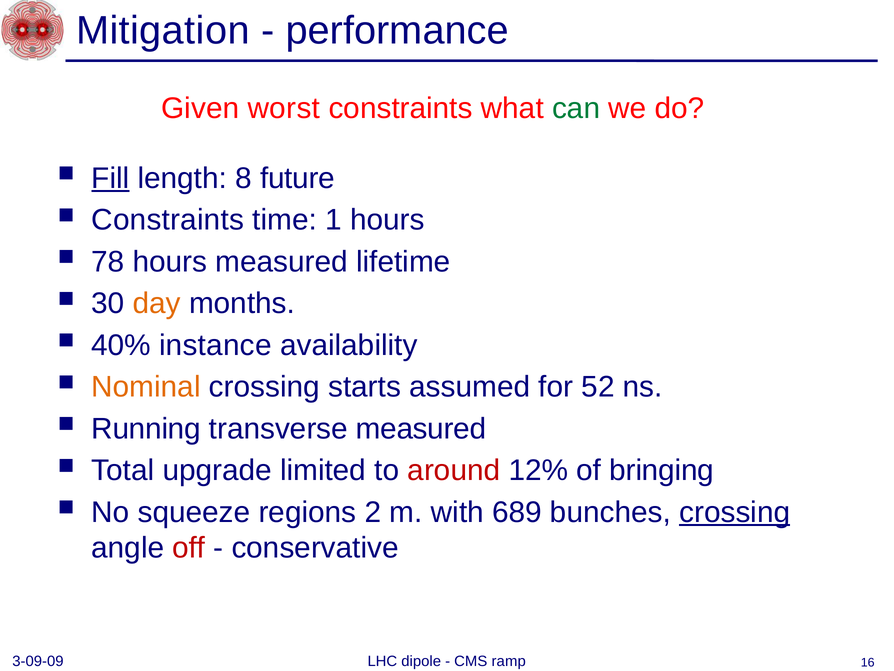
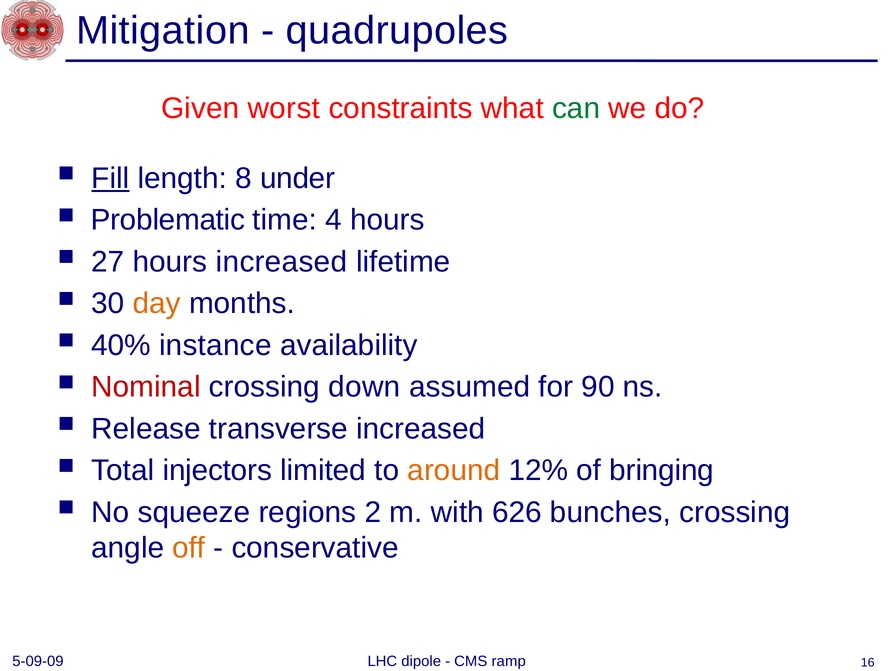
performance: performance -> quadrupoles (397, 31)
future: future -> under (298, 178)
Constraints: Constraints -> Problematic (168, 220)
1: 1 -> 4 (334, 220)
78: 78 -> 27 (108, 262)
hours measured: measured -> increased (282, 262)
Nominal colour: orange -> red (146, 387)
starts: starts -> down (364, 387)
52: 52 -> 90 (598, 387)
Running: Running -> Release (146, 428)
transverse measured: measured -> increased (421, 428)
upgrade: upgrade -> injectors (217, 470)
around colour: red -> orange (454, 470)
689: 689 -> 626 (517, 512)
crossing underline: present -> none (735, 512)
off colour: red -> orange (189, 548)
3-09-09: 3-09-09 -> 5-09-09 (38, 661)
